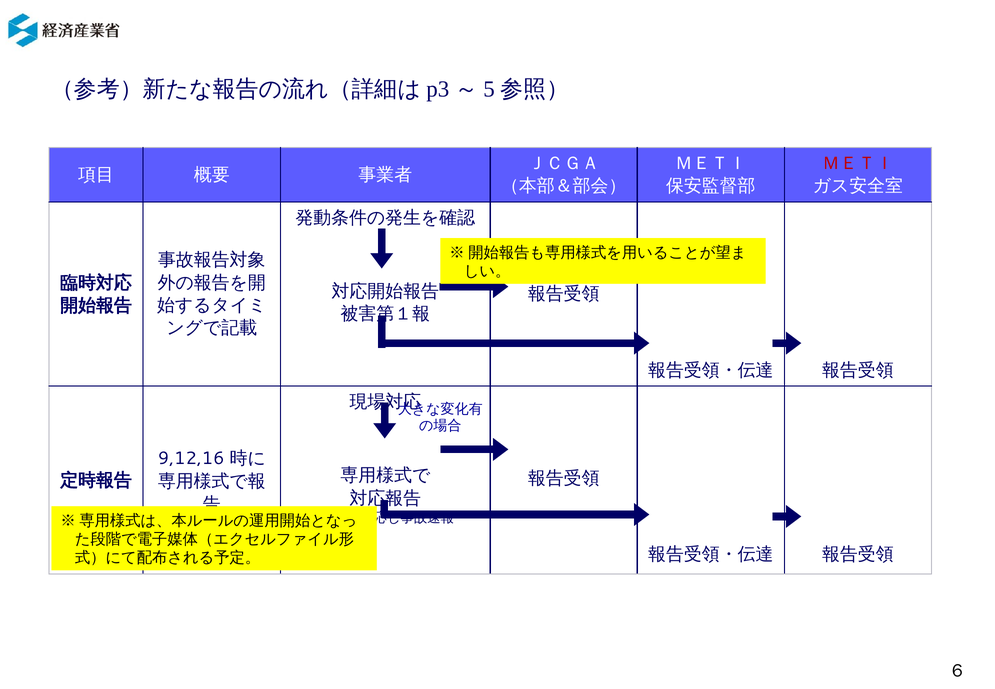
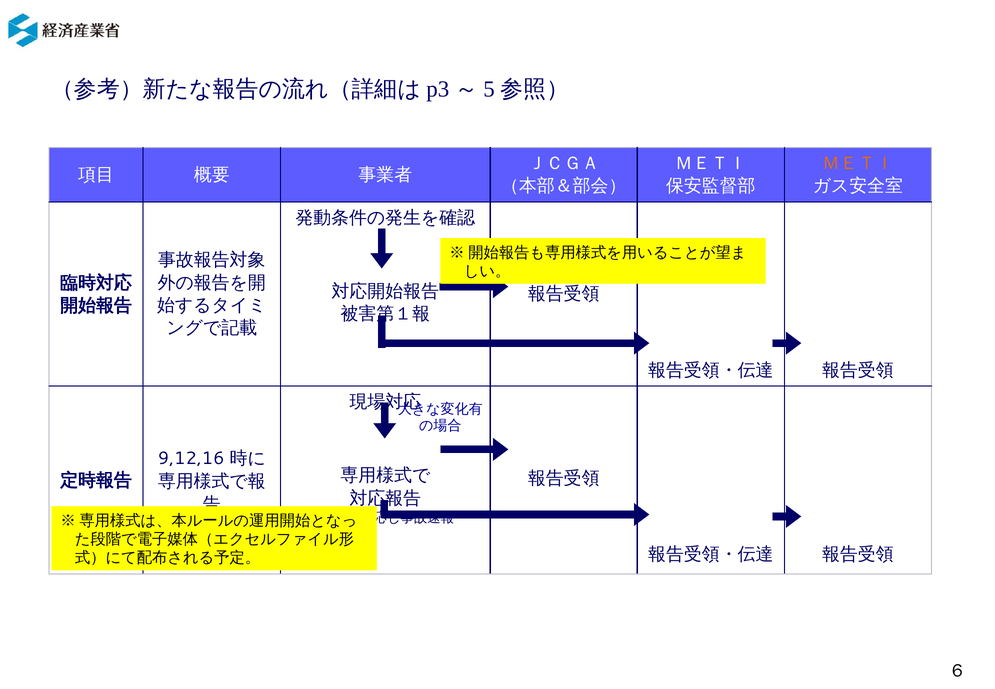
ＭＥＴＩ colour: red -> orange (858, 163)
